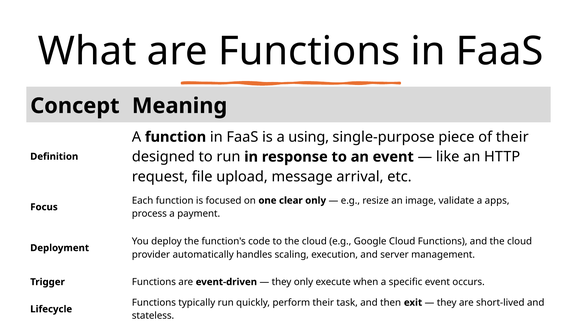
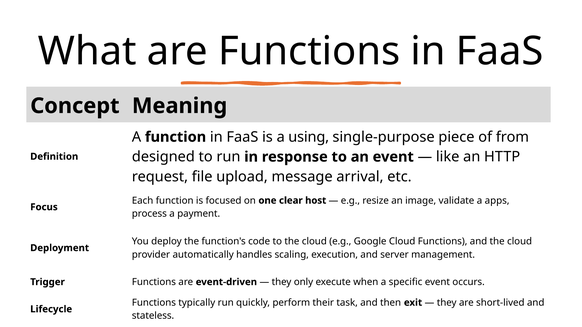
of their: their -> from (512, 137)
clear only: only -> host (316, 201)
